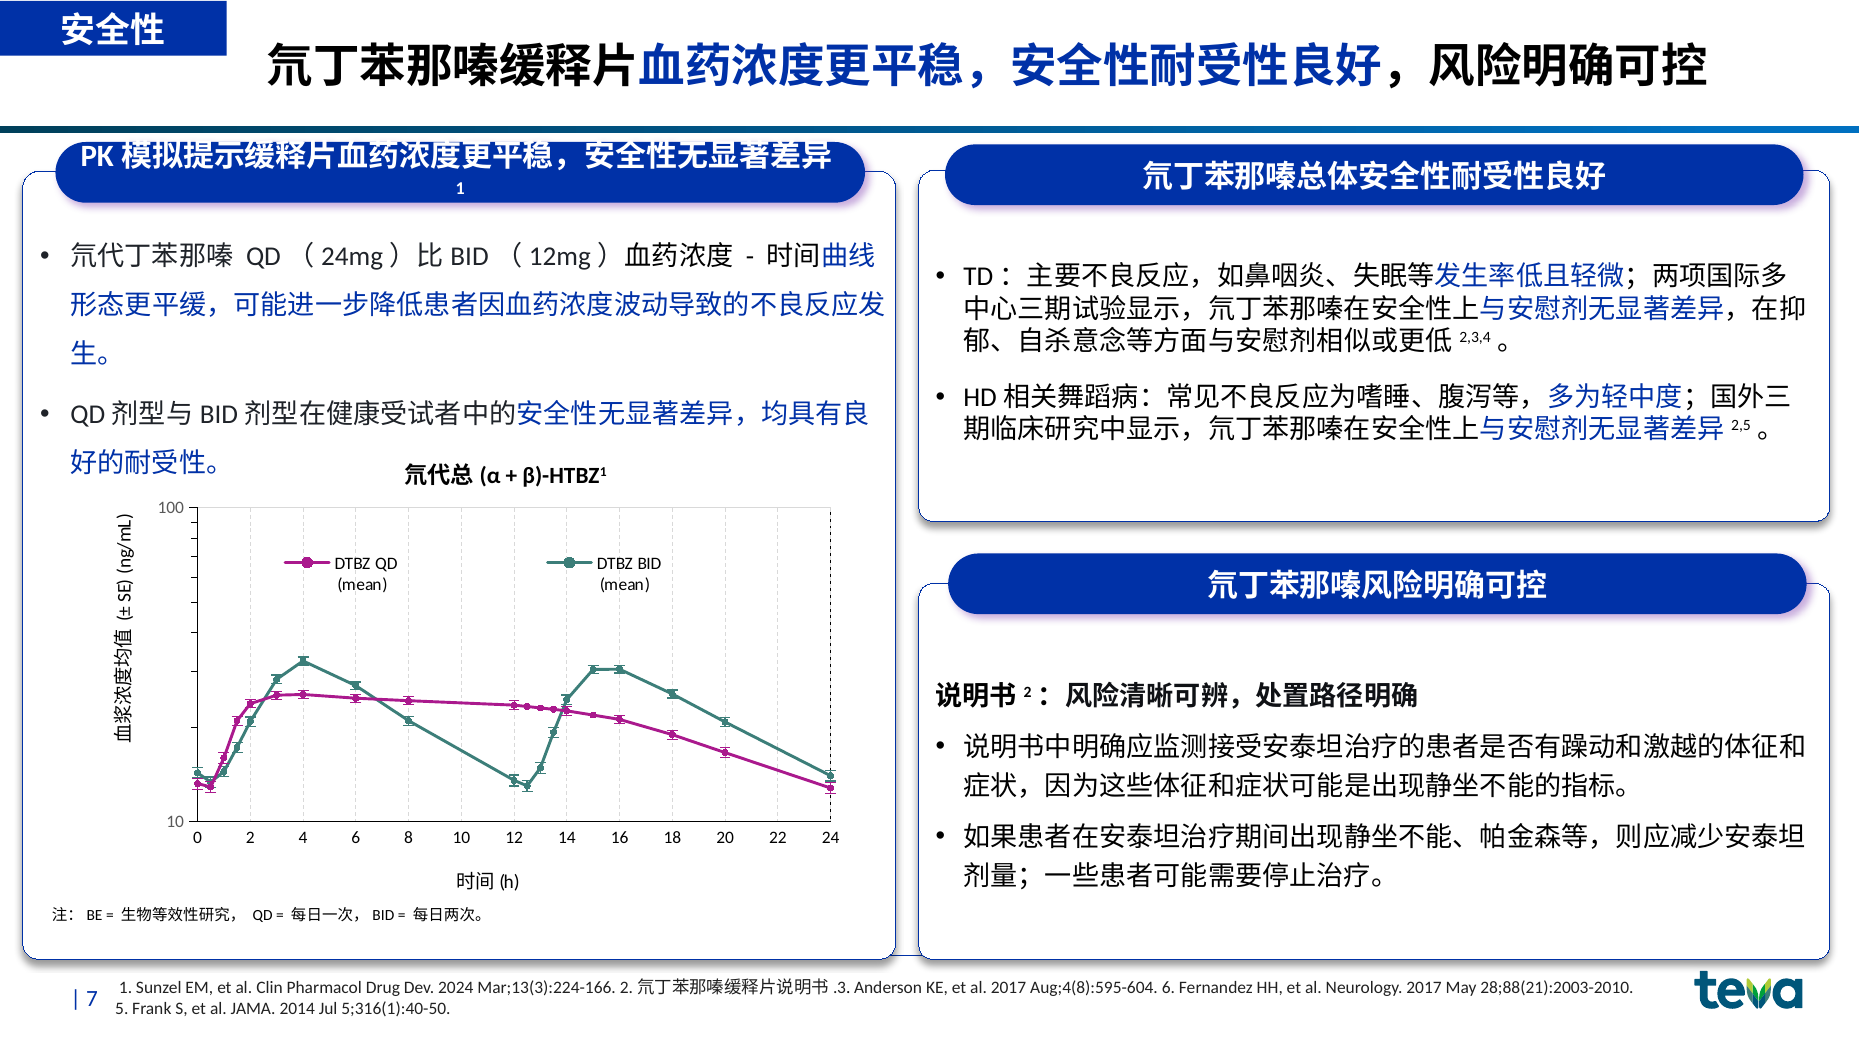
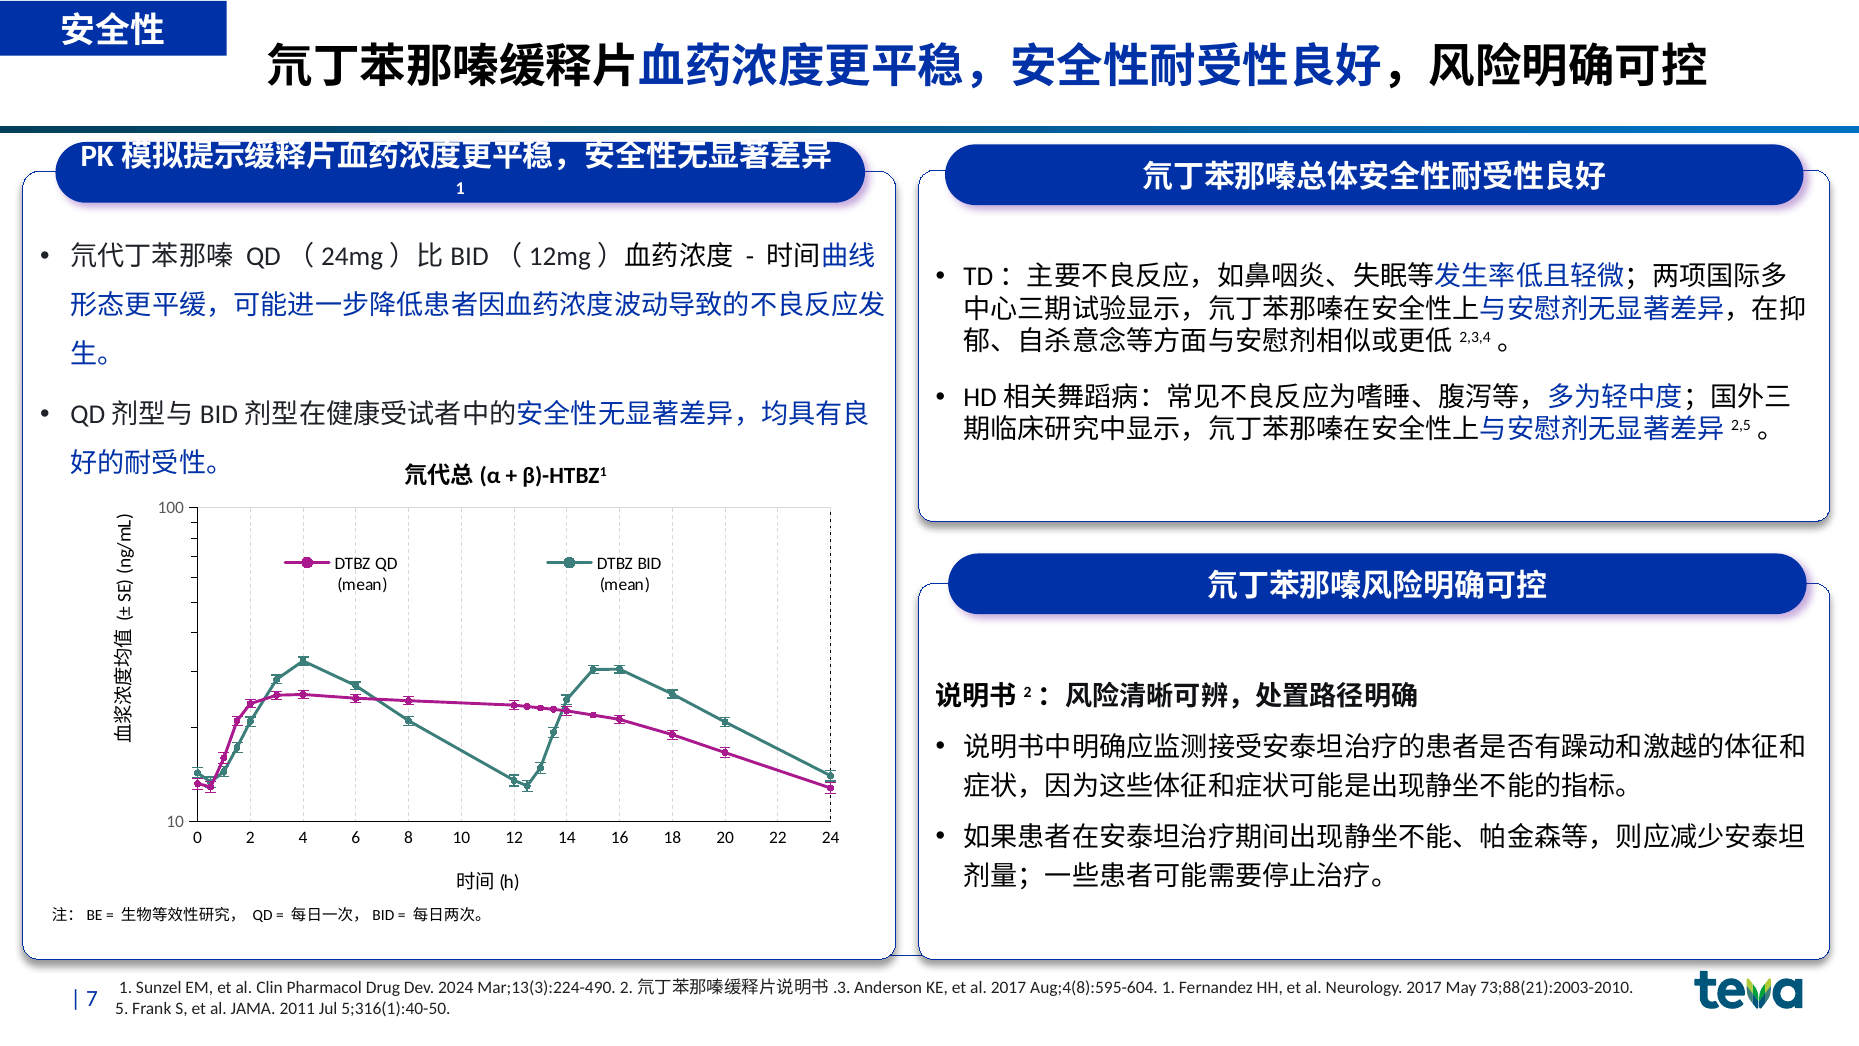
Mar;13(3):224-166: Mar;13(3):224-166 -> Mar;13(3):224-490 (547, 988)
Aug;4(8):595-604 6: 6 -> 1 (1168, 988)
28;88(21):2003-2010: 28;88(21):2003-2010 -> 73;88(21):2003-2010 (1557, 988)
2014: 2014 -> 2011 (297, 1009)
